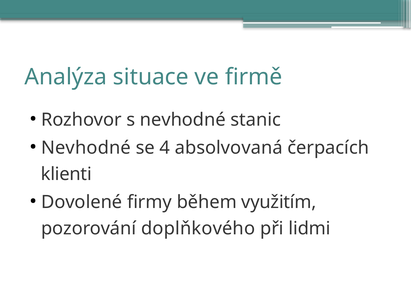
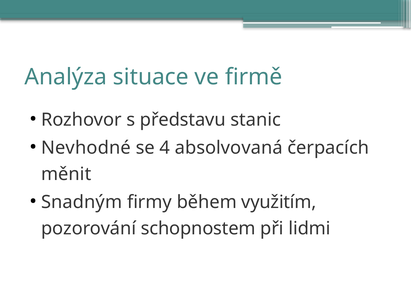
s nevhodné: nevhodné -> představu (183, 120)
klienti: klienti -> měnit (66, 174)
Dovolené: Dovolené -> Snadným (82, 202)
doplňkového: doplňkového -> schopnostem (198, 229)
